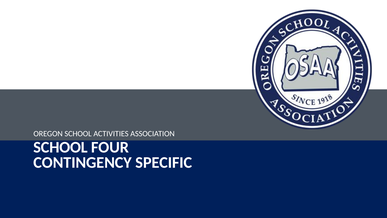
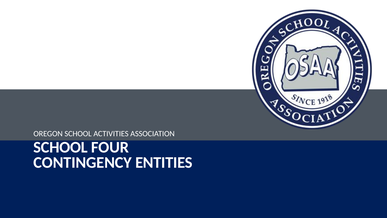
SPECIFIC: SPECIFIC -> ENTITIES (164, 162)
